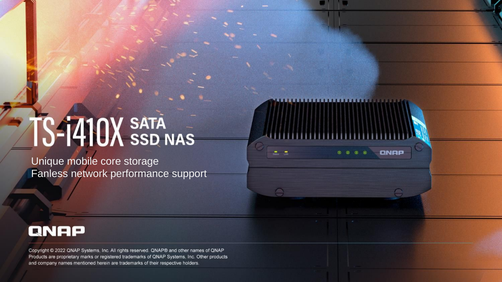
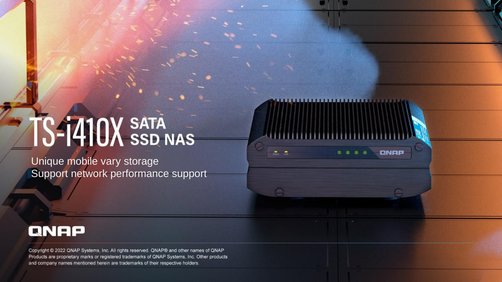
core: core -> vary (111, 162)
Fanless: Fanless -> Support (50, 174)
